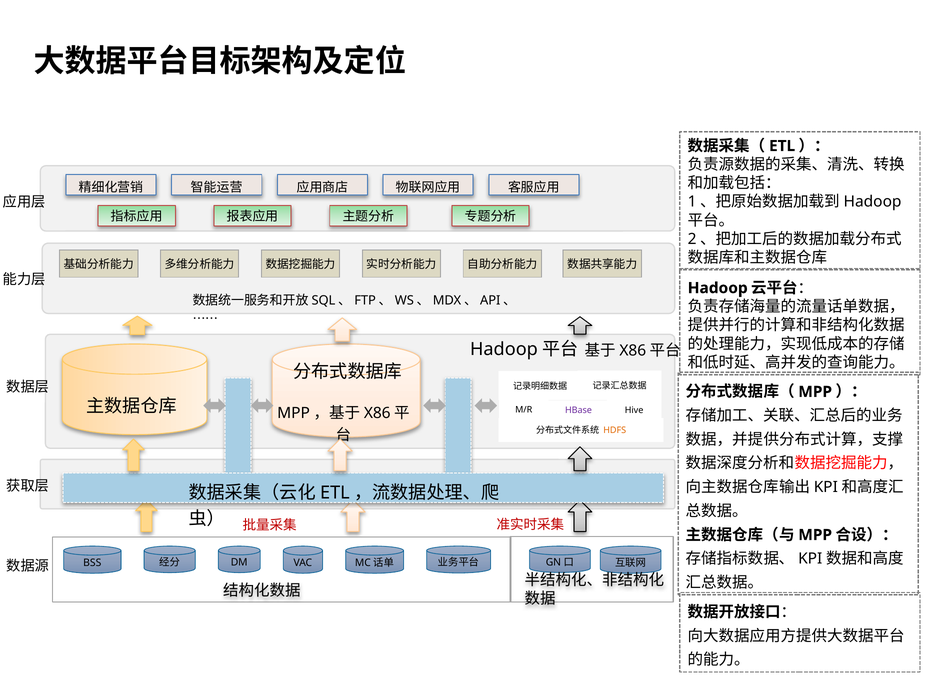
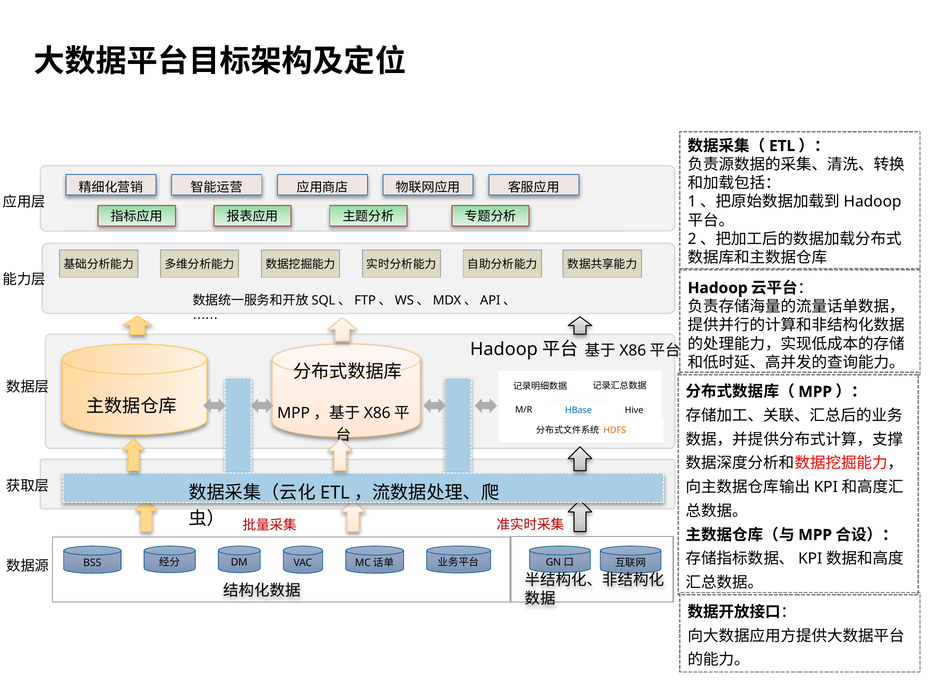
HBase colour: purple -> blue (578, 410)
